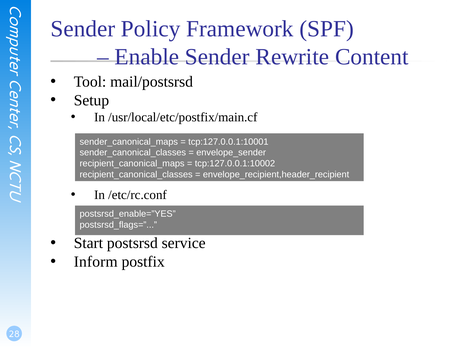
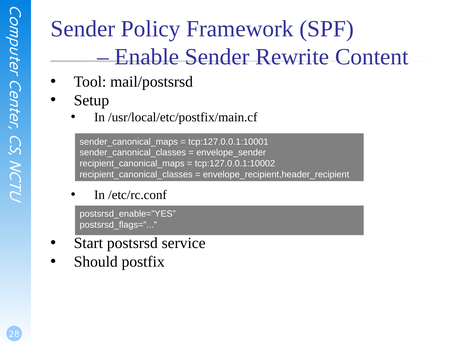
Inform: Inform -> Should (96, 262)
